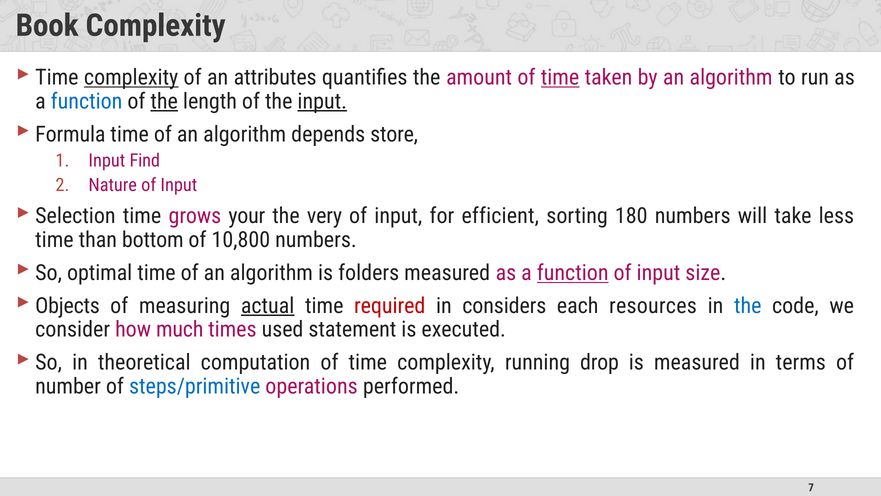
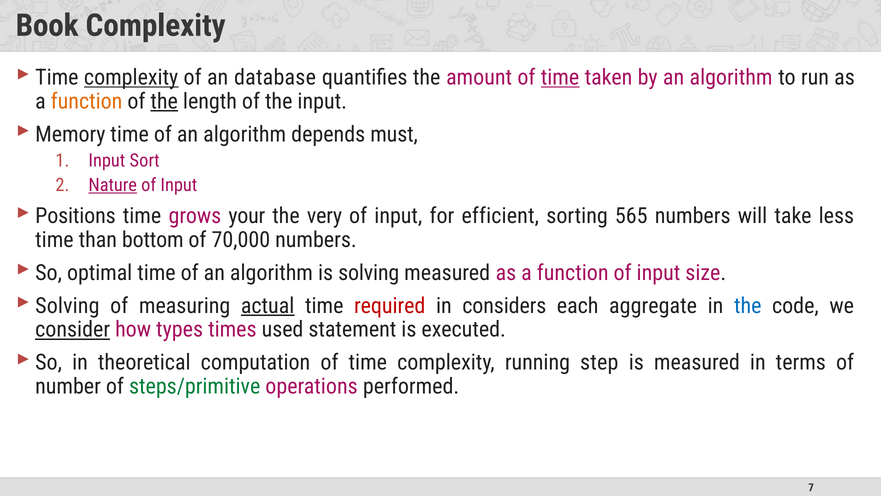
attributes: attributes -> database (275, 77)
function colour: blue -> orange (87, 101)
input underline: present -> none (322, 101)
Formula: Formula -> Memory (70, 134)
store: store -> must (394, 134)
Find: Find -> Sort (145, 161)
Nature underline: none -> present (113, 185)
Selection: Selection -> Positions (75, 216)
180: 180 -> 565 (631, 216)
10,800: 10,800 -> 70,000 (241, 240)
is folders: folders -> solving (369, 273)
function underline: present -> none (573, 273)
Objects: Objects -> Solving (67, 306)
resources: resources -> aggregate (653, 306)
consider underline: none -> present (73, 329)
much: much -> types (180, 329)
drop: drop -> step (599, 362)
steps/primitive colour: blue -> green (195, 386)
